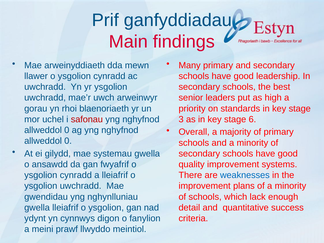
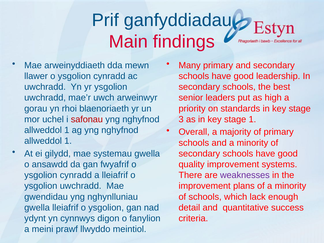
stage 6: 6 -> 1 (252, 119)
0: 0 -> 1 (67, 130)
0: 0 -> 1 (68, 141)
weaknesses colour: blue -> purple (245, 175)
